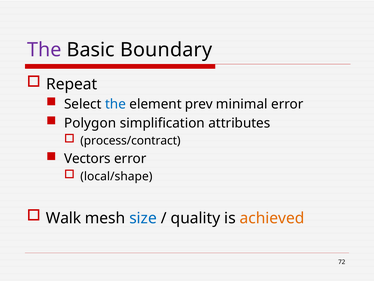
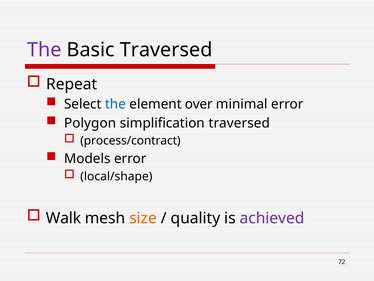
Basic Boundary: Boundary -> Traversed (166, 50)
prev: prev -> over (199, 104)
simplification attributes: attributes -> traversed (239, 123)
Vectors: Vectors -> Models (87, 158)
size colour: blue -> orange (143, 218)
achieved colour: orange -> purple (272, 218)
